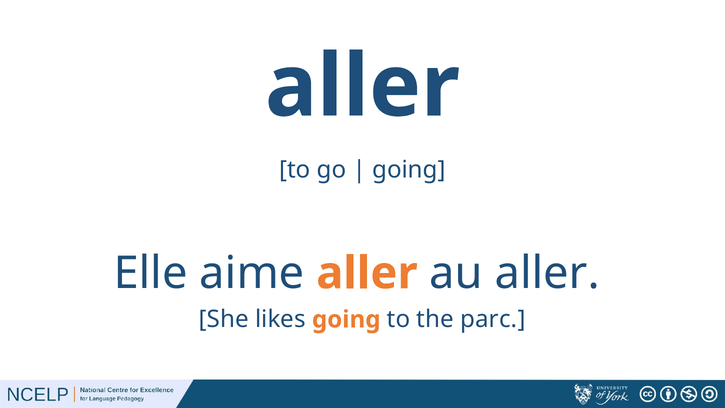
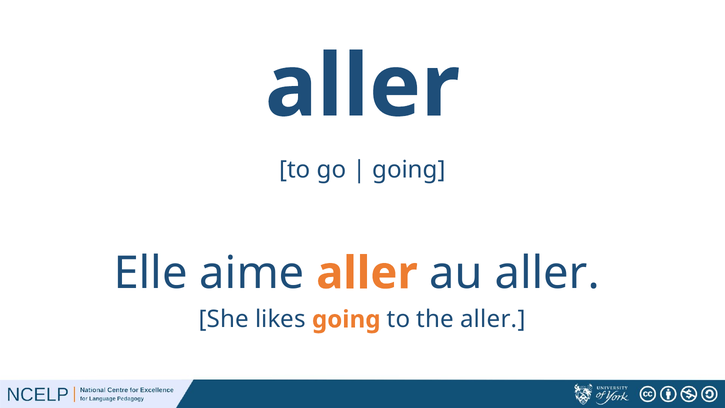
the parc: parc -> aller (493, 319)
